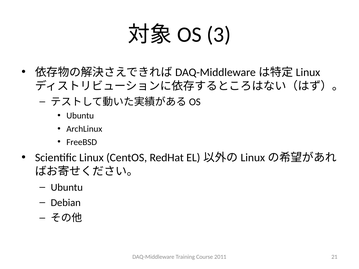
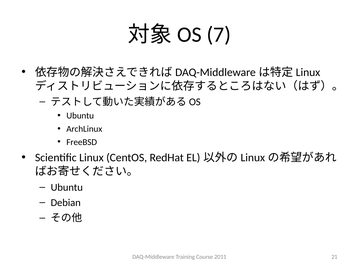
3: 3 -> 7 (219, 35)
